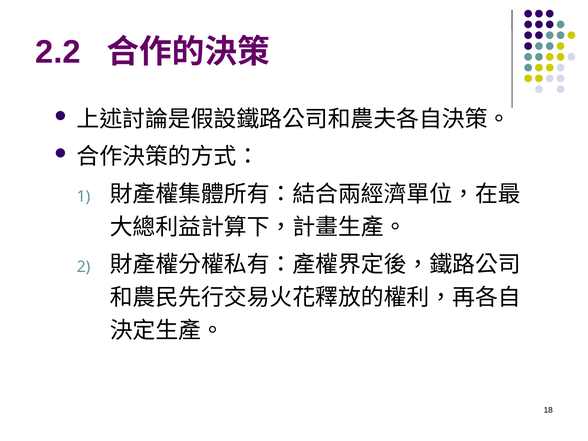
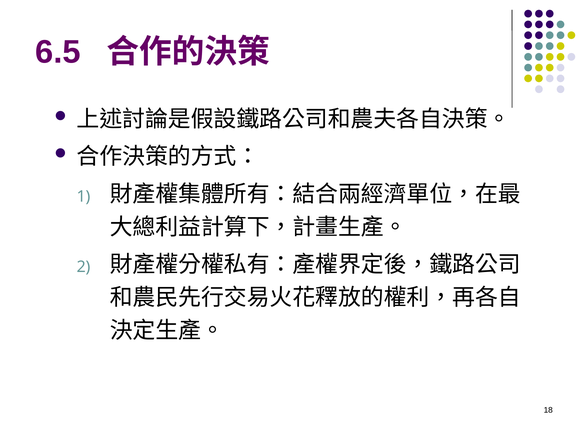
2.2: 2.2 -> 6.5 (58, 52)
